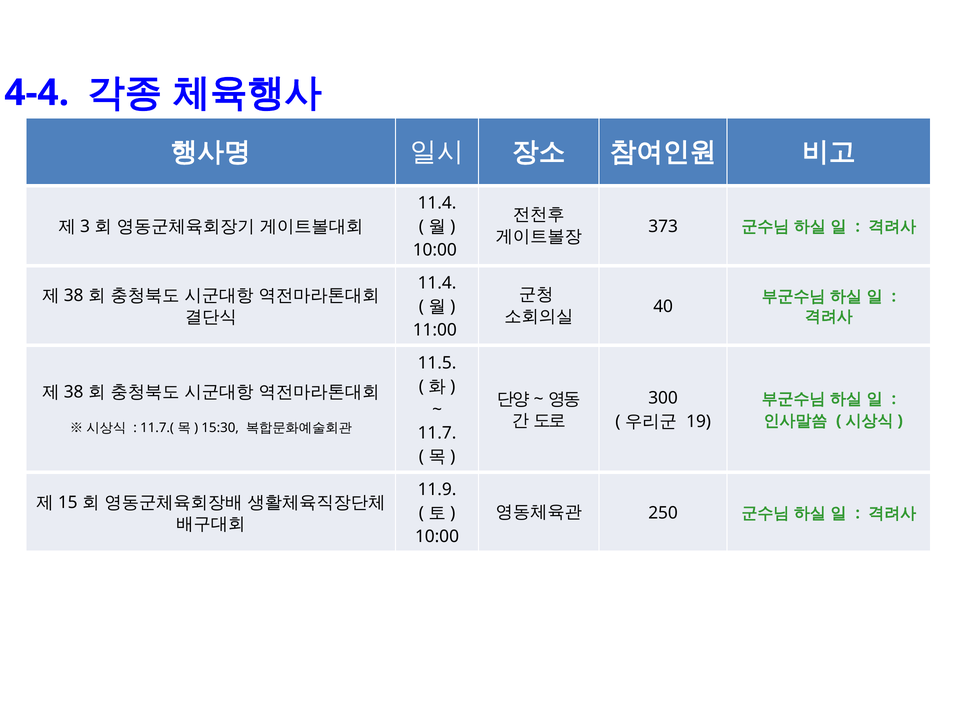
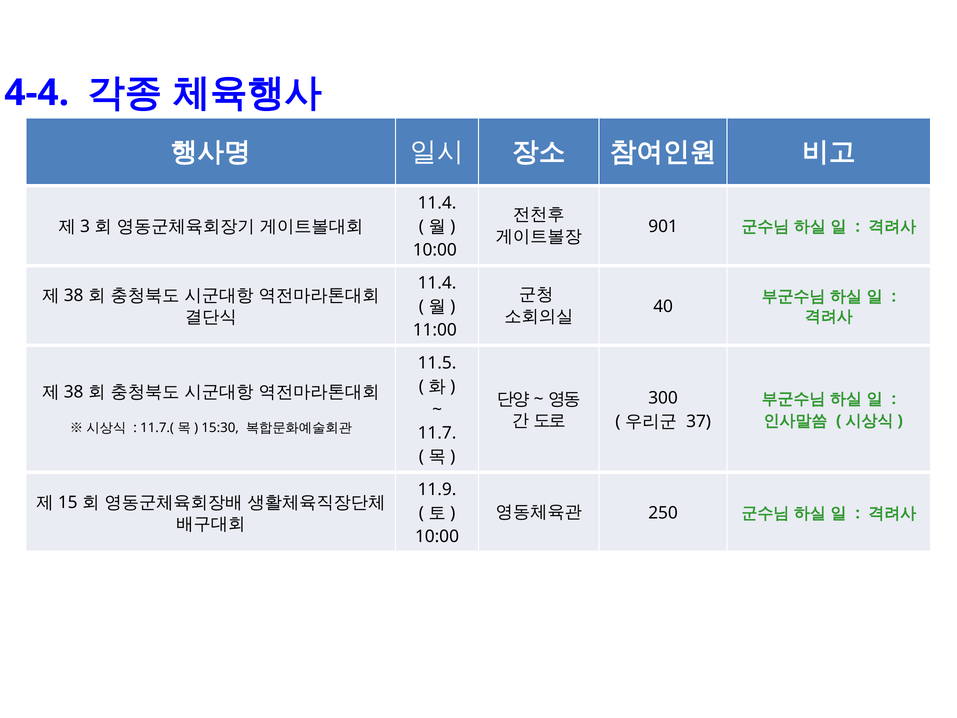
373: 373 -> 901 (663, 226)
19: 19 -> 37 (699, 421)
